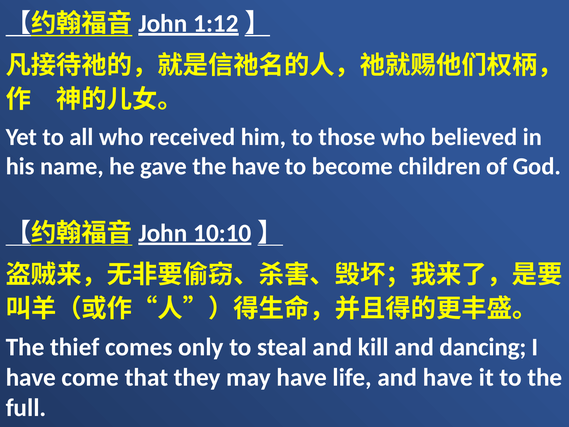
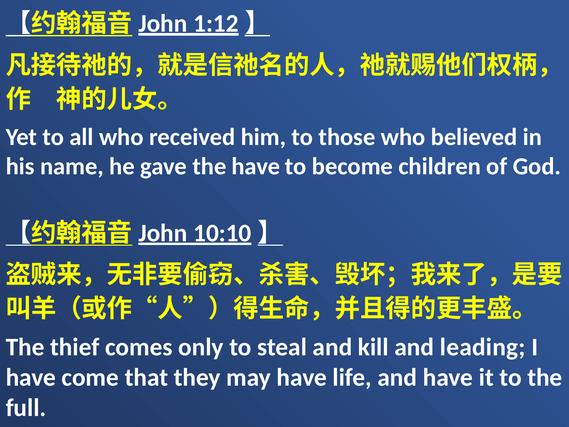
dancing: dancing -> leading (483, 347)
